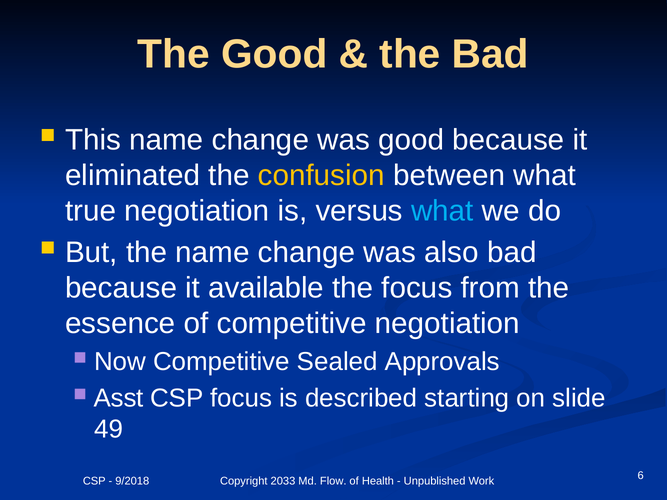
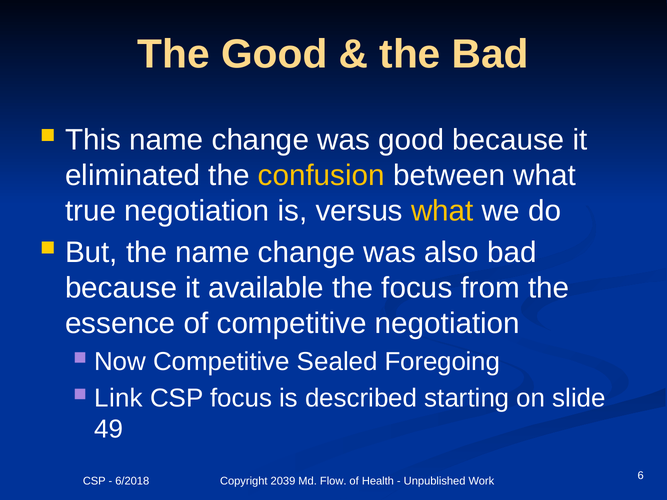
what colour: light blue -> yellow (442, 211)
Approvals: Approvals -> Foregoing (442, 362)
Asst: Asst -> Link (119, 398)
9/2018: 9/2018 -> 6/2018 (132, 481)
2033: 2033 -> 2039 (283, 481)
